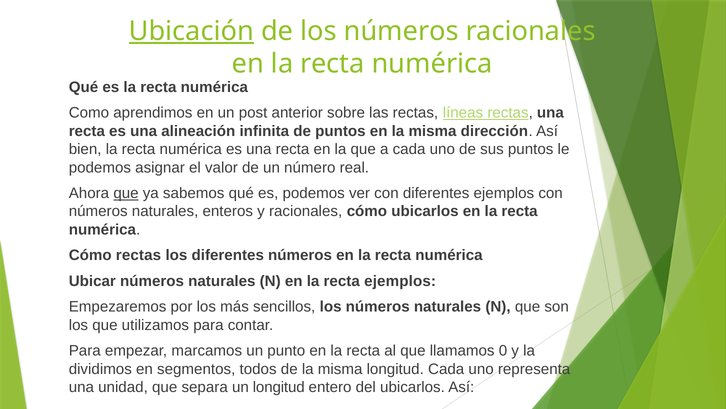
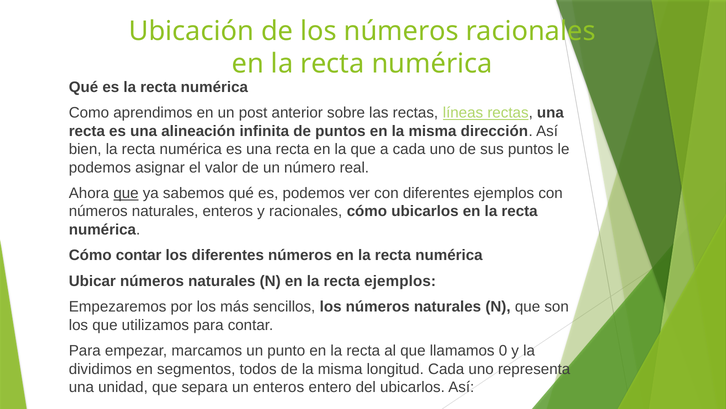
Ubicación underline: present -> none (191, 31)
Cómo rectas: rectas -> contar (139, 255)
un longitud: longitud -> enteros (279, 387)
